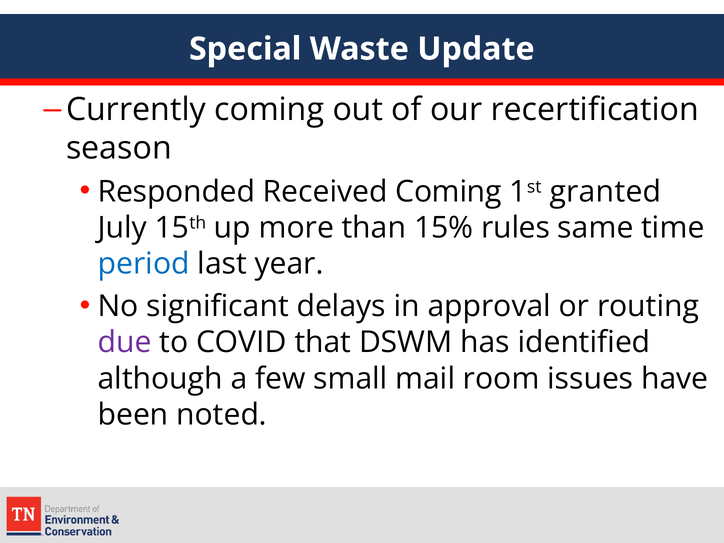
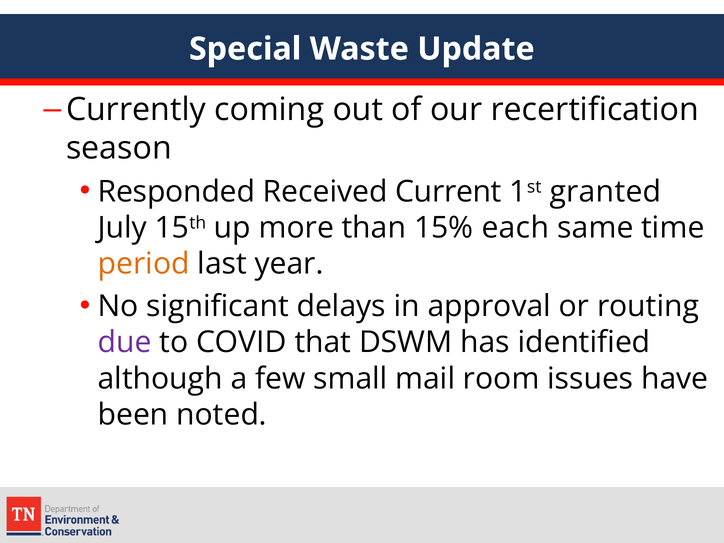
Received Coming: Coming -> Current (448, 192)
rules: rules -> each (515, 228)
period colour: blue -> orange (144, 264)
